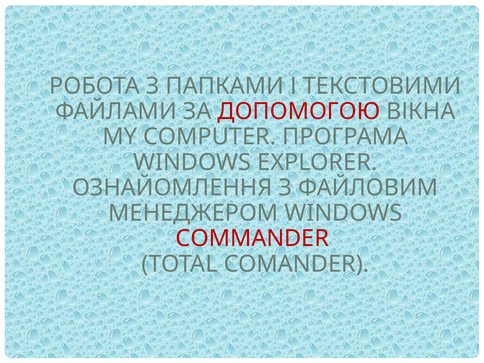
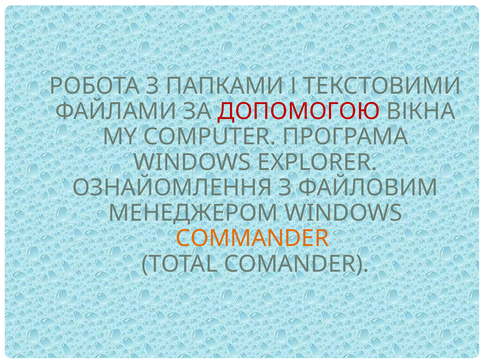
COMMANDER colour: red -> orange (252, 239)
